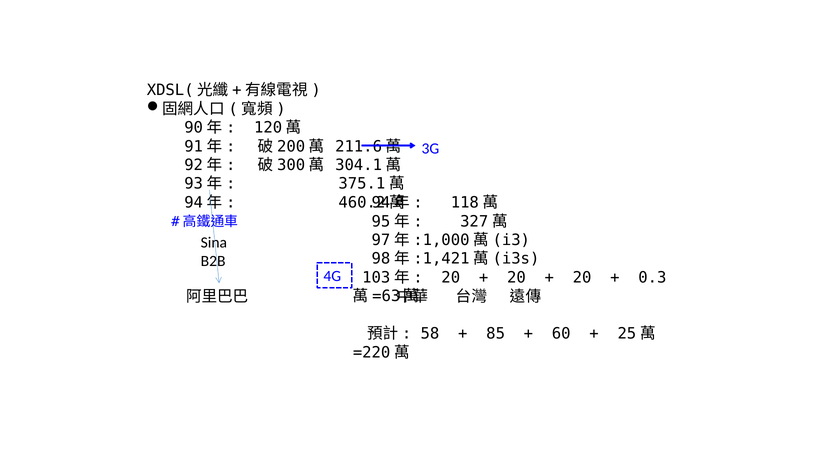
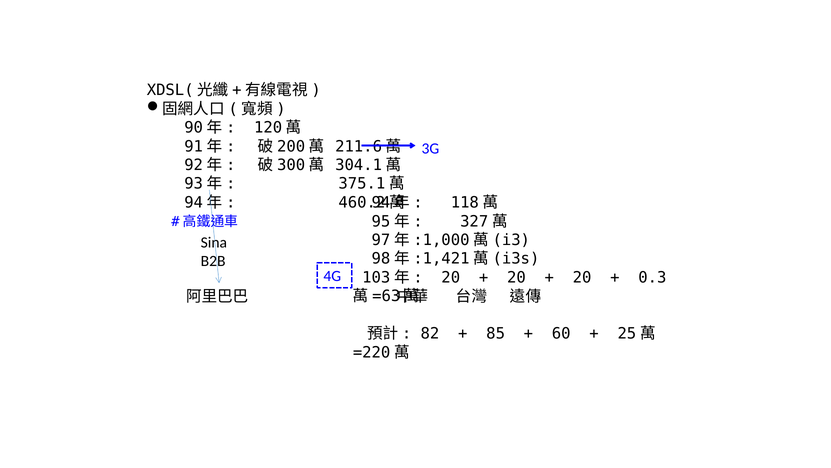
58: 58 -> 82 (430, 333)
